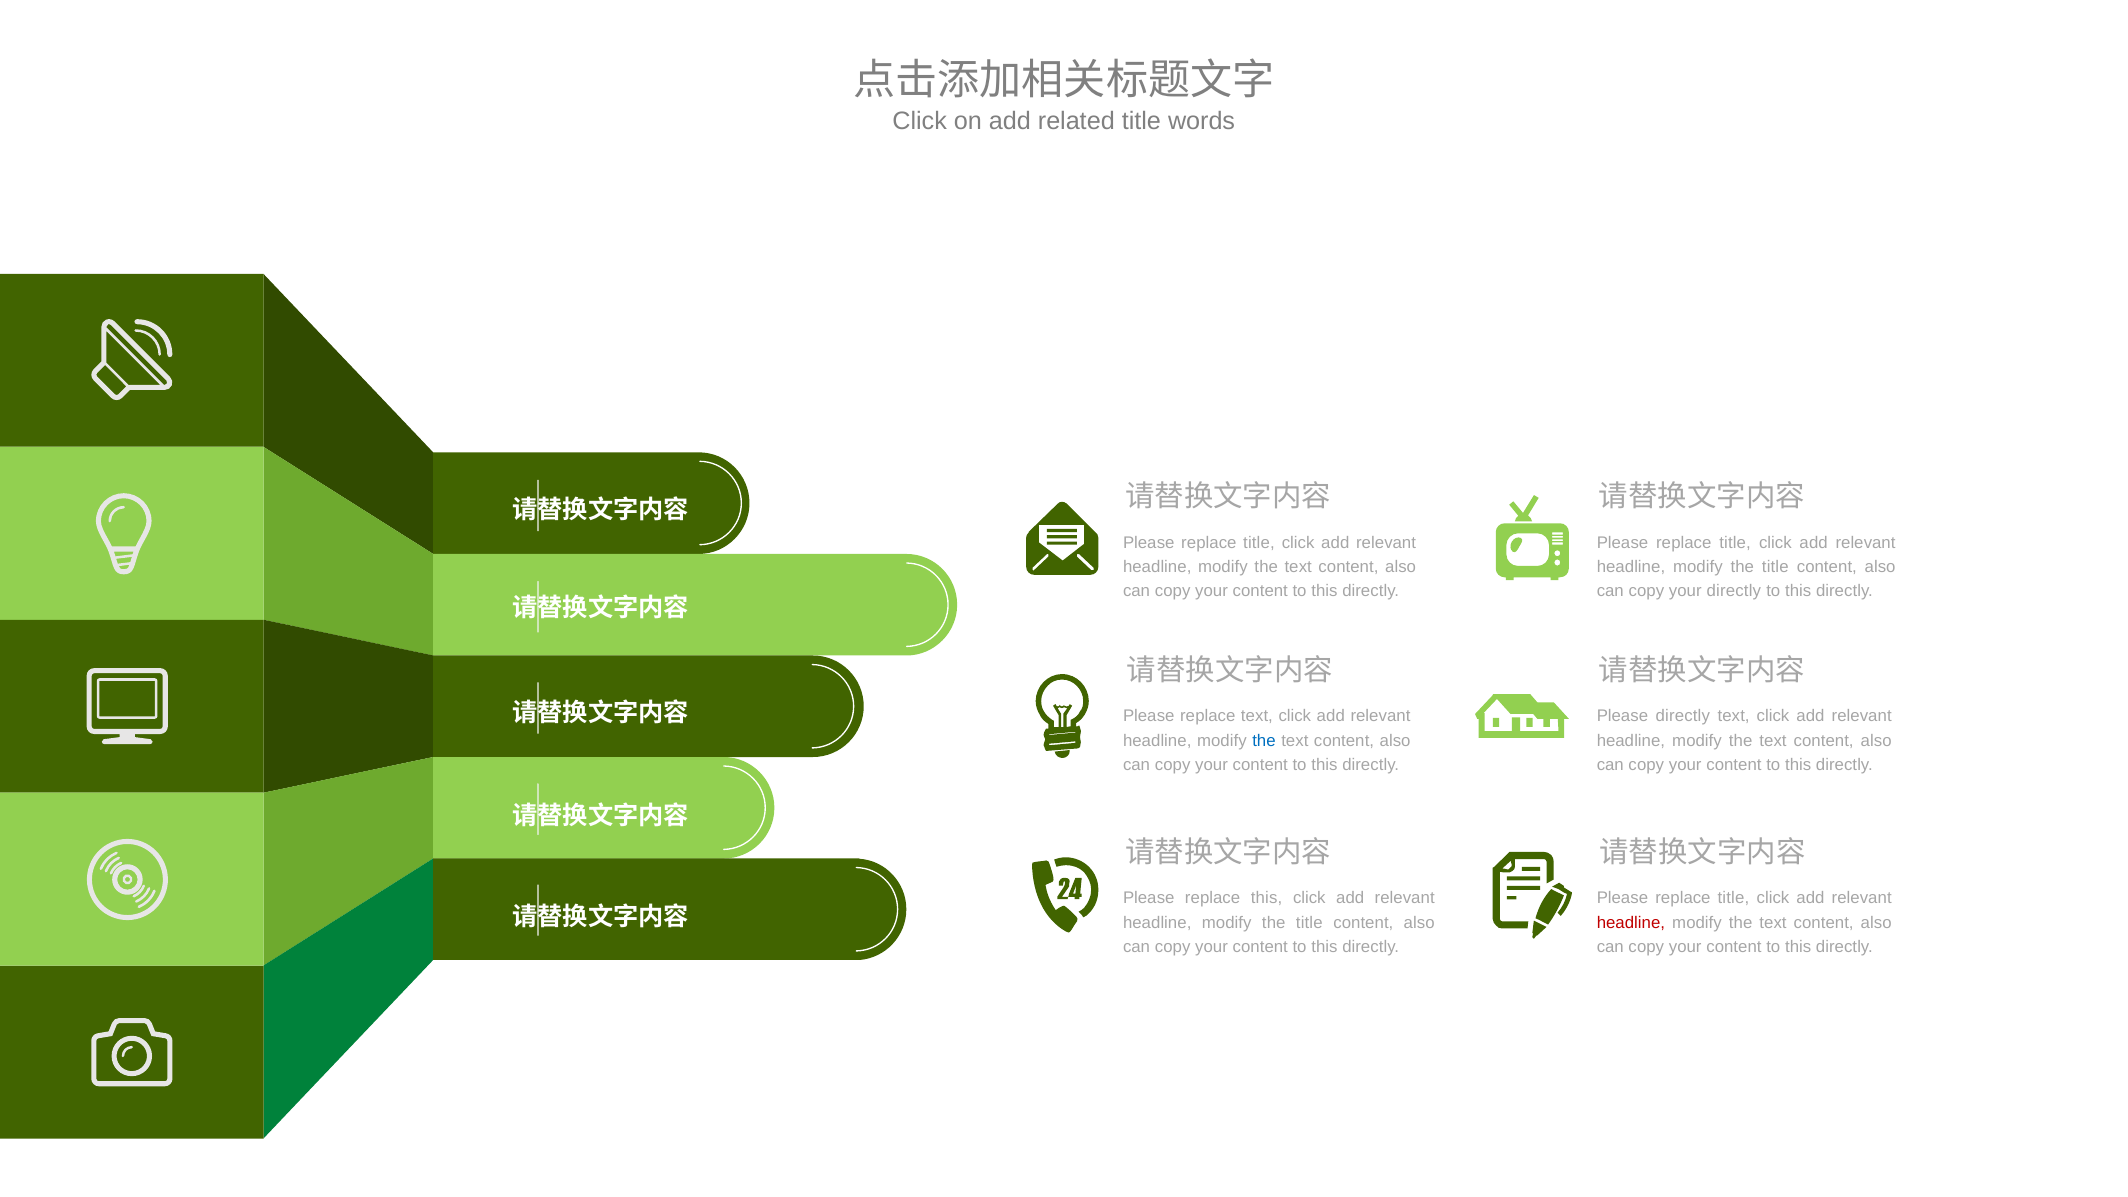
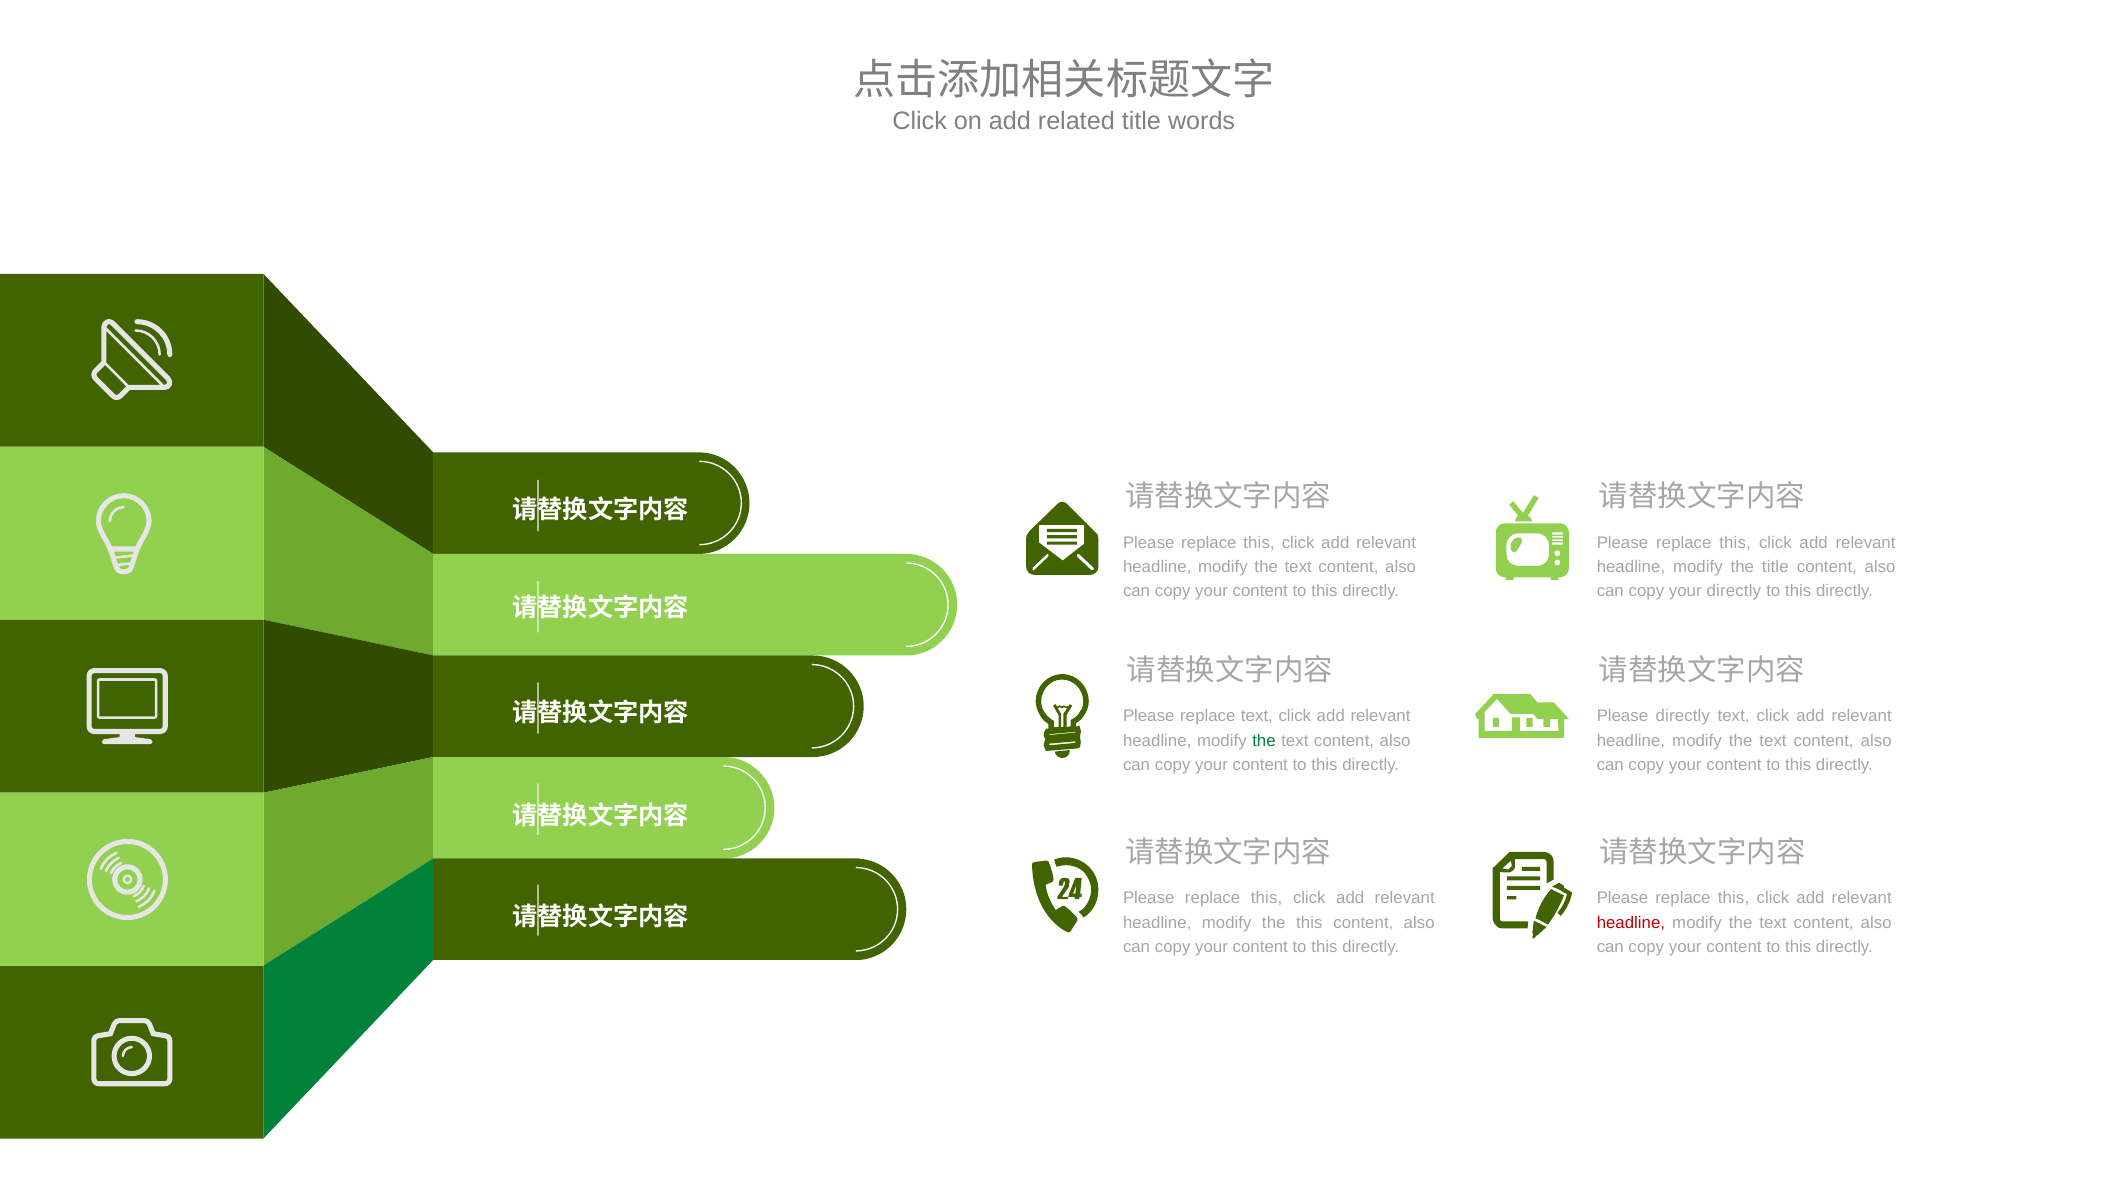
title: title -> this (1259, 543)
title: title -> this (1735, 543)
the colour: blue -> green (1264, 741)
title: title -> this (1733, 898)
title: title -> this (1309, 922)
